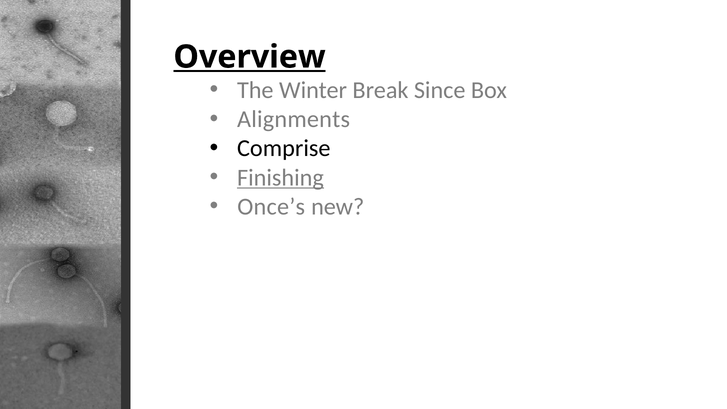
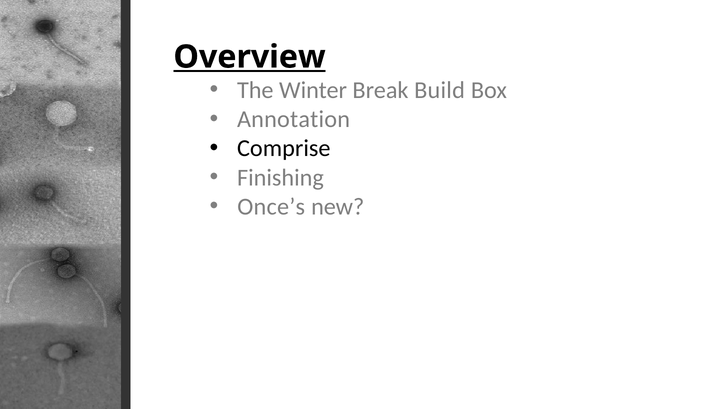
Since: Since -> Build (440, 90)
Alignments: Alignments -> Annotation (294, 119)
Finishing underline: present -> none (280, 178)
